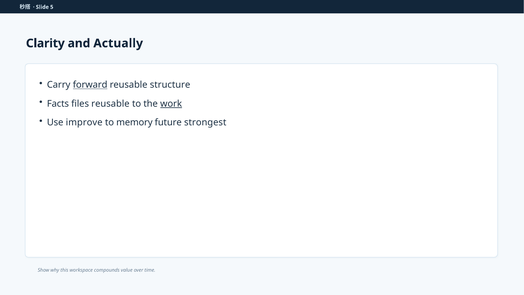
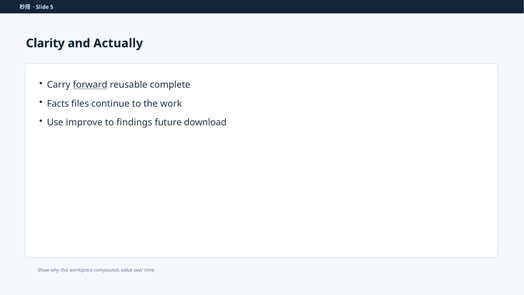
structure: structure -> complete (170, 85)
files reusable: reusable -> continue (110, 104)
work underline: present -> none (171, 104)
memory: memory -> findings (134, 122)
strongest: strongest -> download (205, 122)
